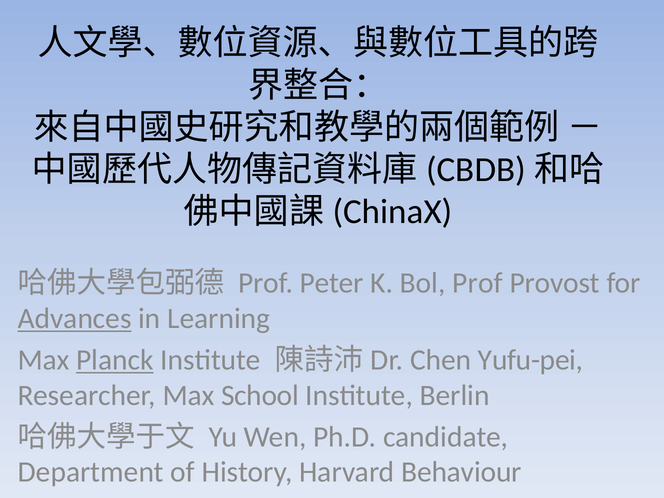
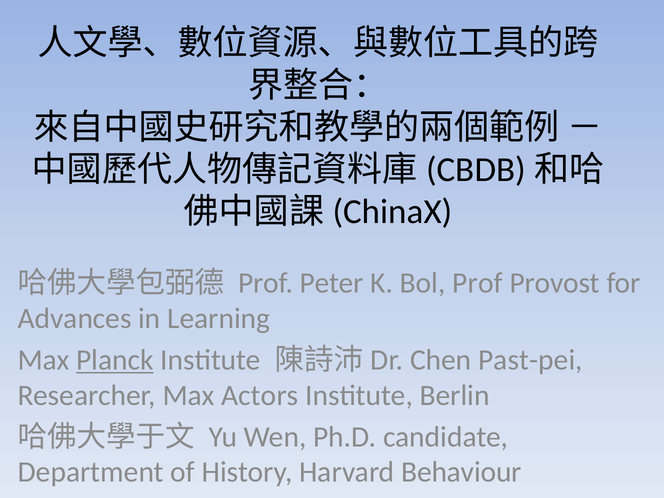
Advances underline: present -> none (75, 319)
Yufu-pei: Yufu-pei -> Past-pei (530, 360)
School: School -> Actors (260, 395)
